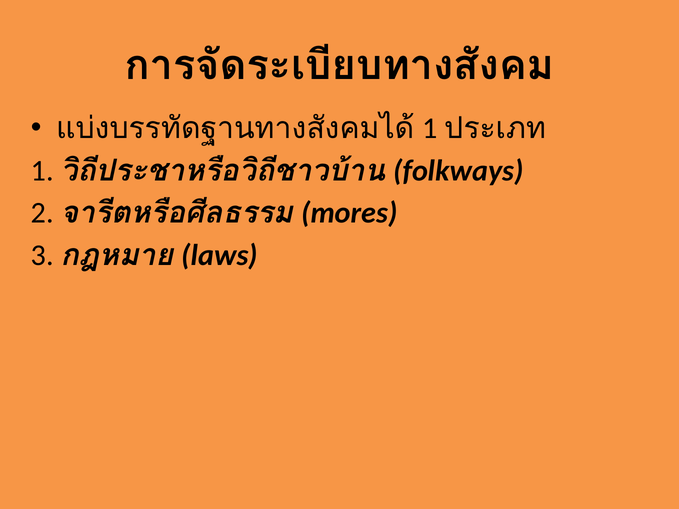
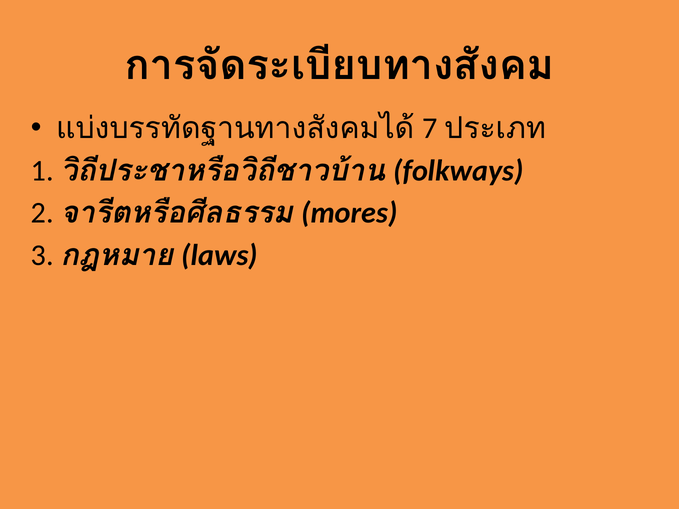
1: 1 -> 7 (430, 129)
